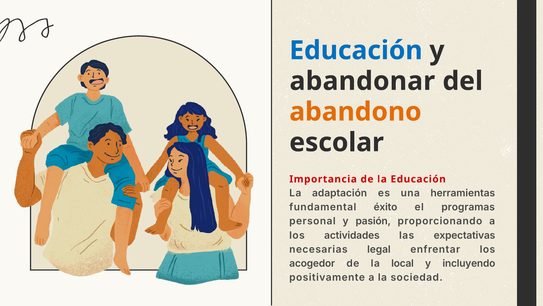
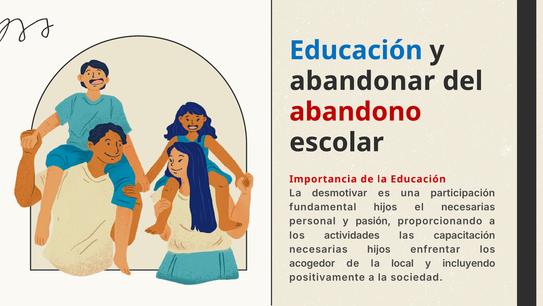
abandono colour: orange -> red (355, 112)
adaptación: adaptación -> desmotivar (340, 193)
herramientas: herramientas -> participación (463, 193)
fundamental éxito: éxito -> hijos (385, 207)
el programas: programas -> necesarias (468, 207)
expectativas: expectativas -> capacitación (464, 235)
necesarias legal: legal -> hijos (379, 249)
